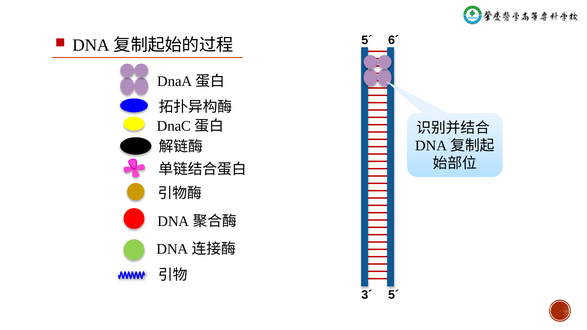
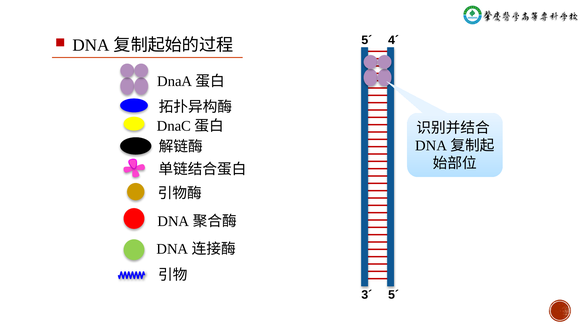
6´: 6´ -> 4´ (394, 40)
